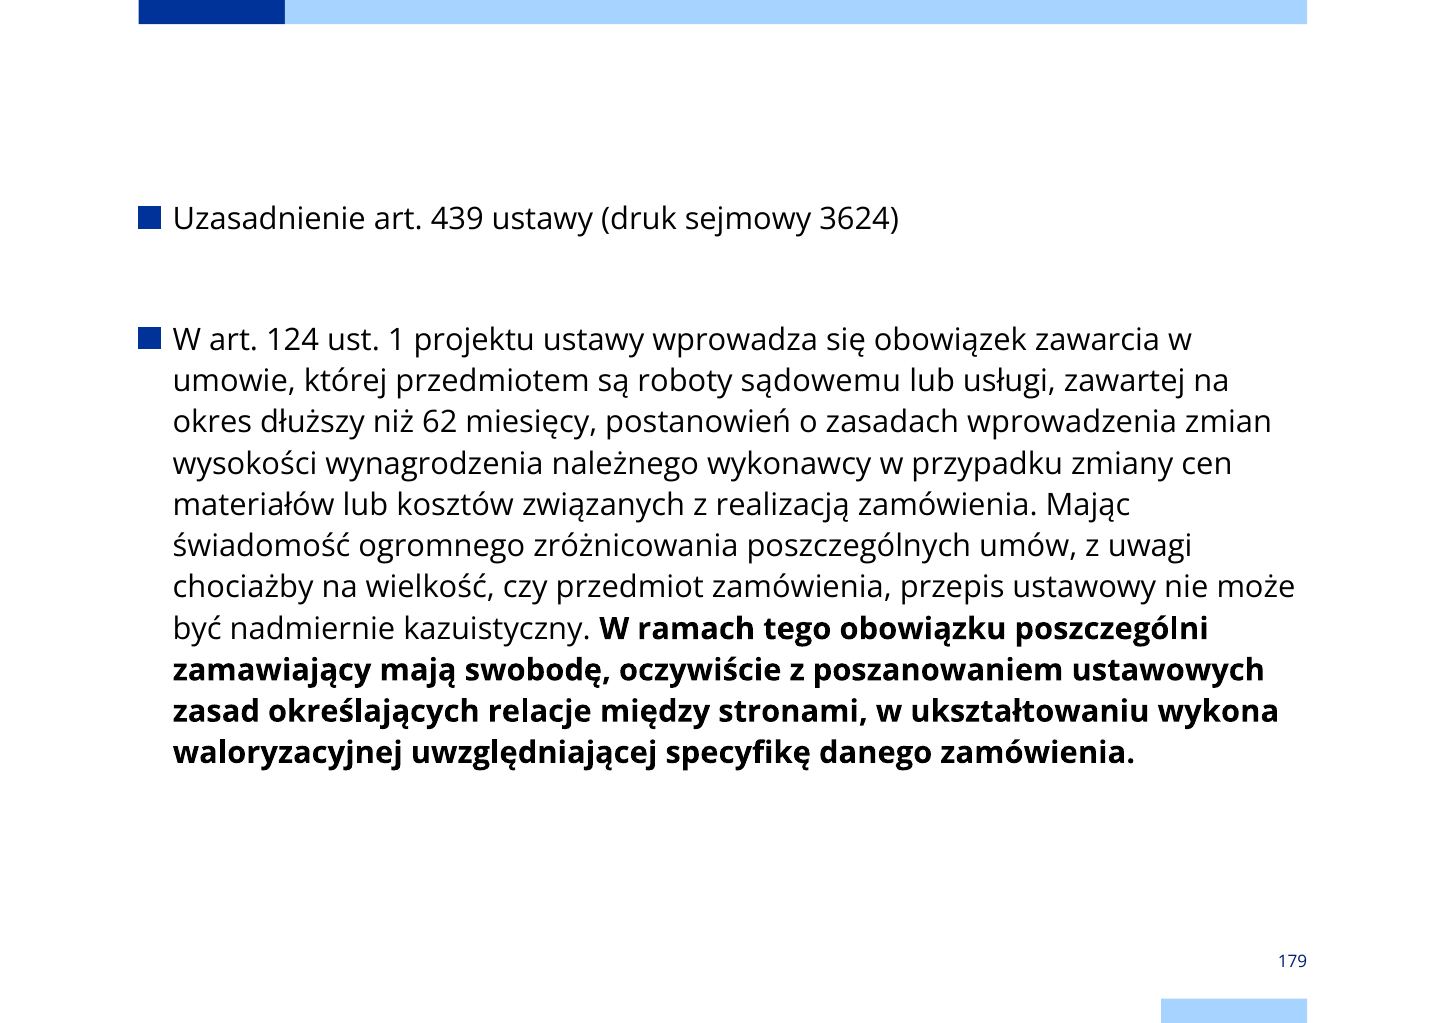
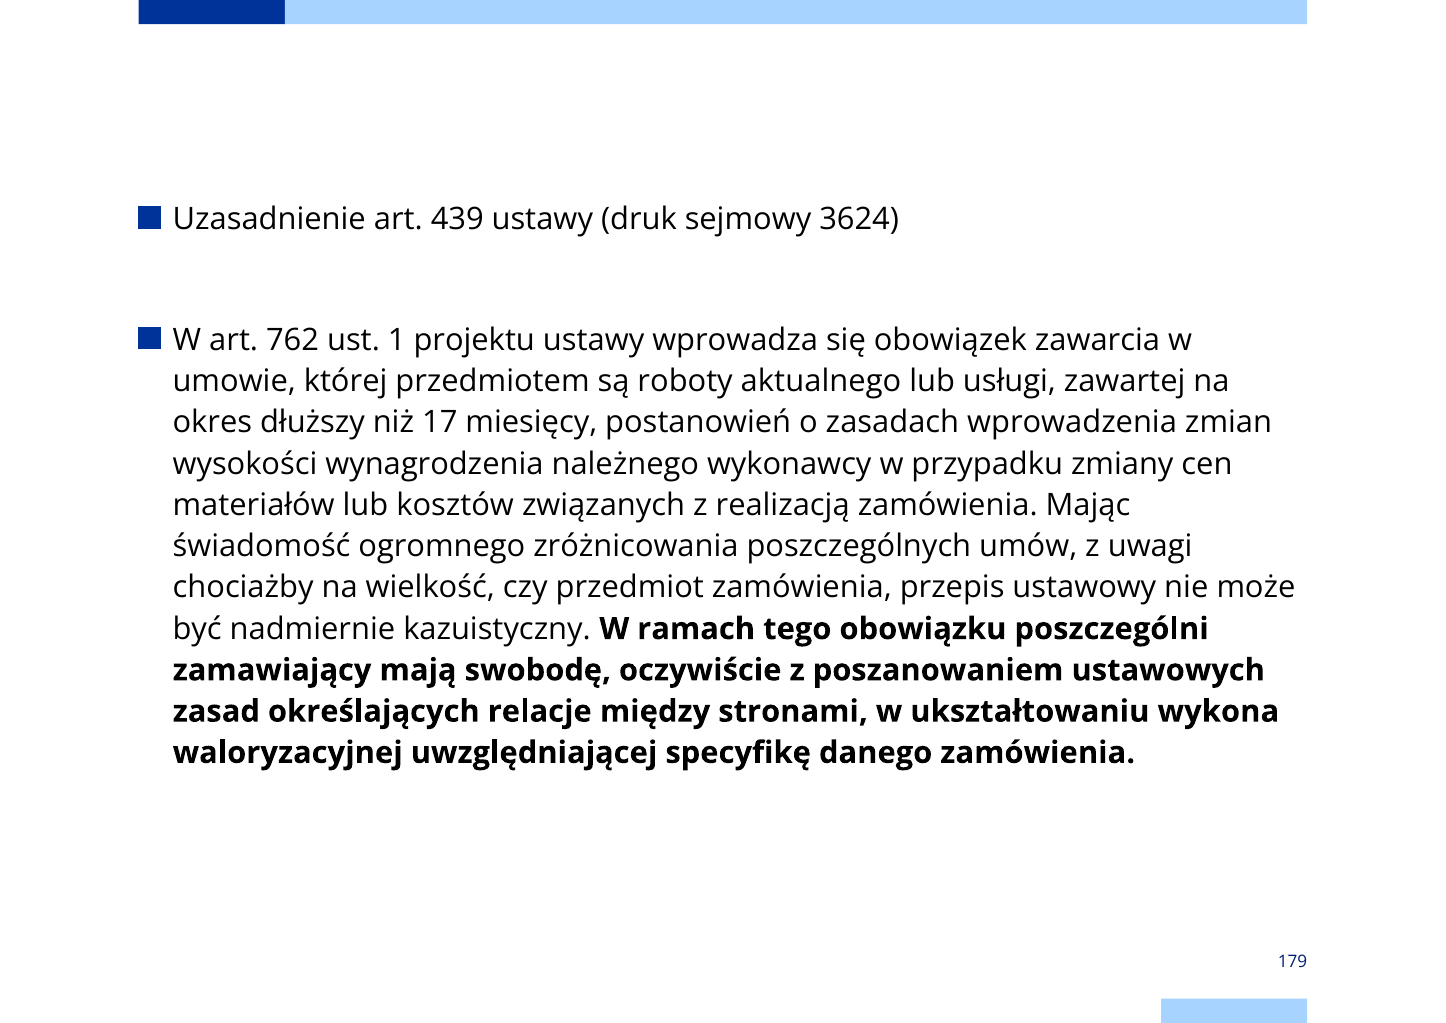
124: 124 -> 762 (293, 340)
sądowemu: sądowemu -> aktualnego (821, 381)
62: 62 -> 17 (440, 422)
